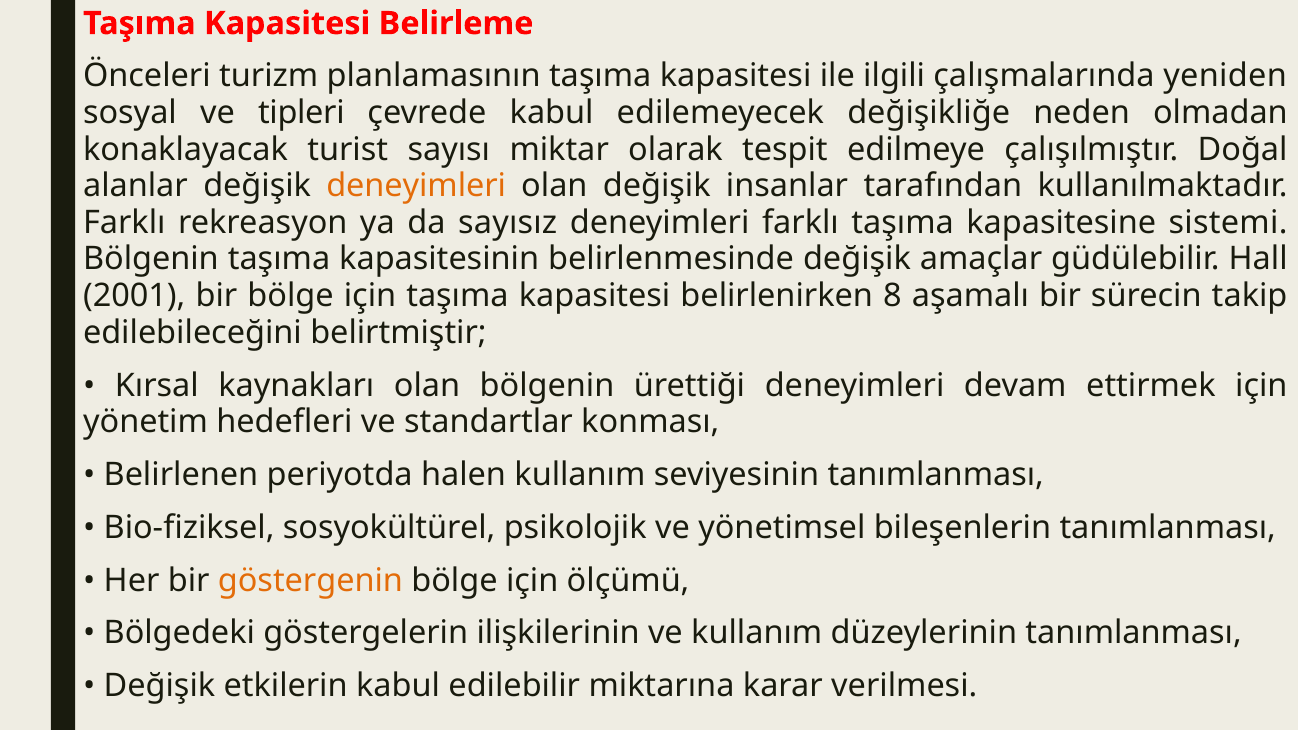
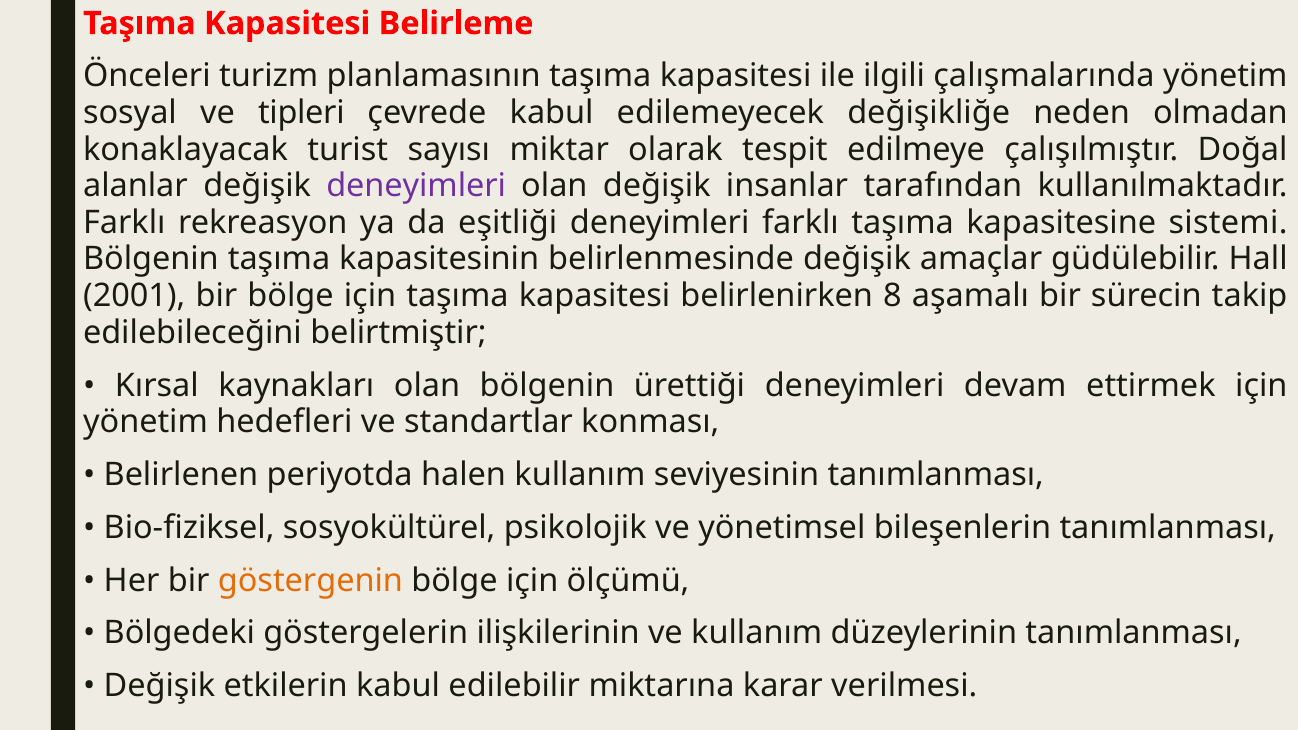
çalışmalarında yeniden: yeniden -> yönetim (1225, 76)
deneyimleri colour: orange -> purple (416, 186)
sayısız: sayısız -> eşitliği (508, 223)
